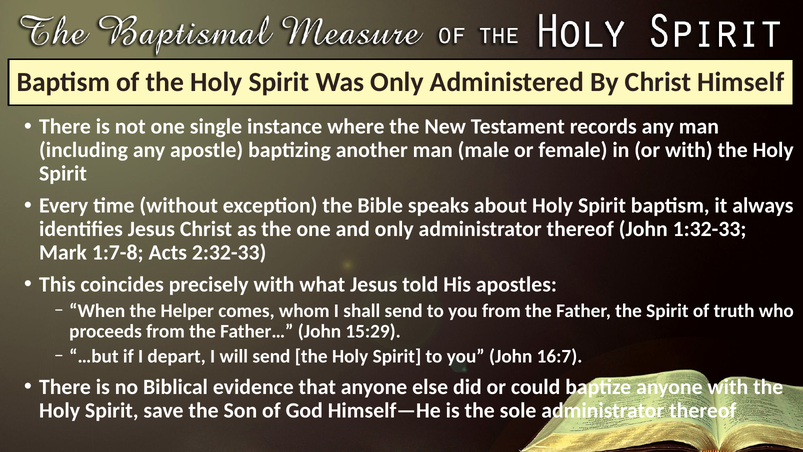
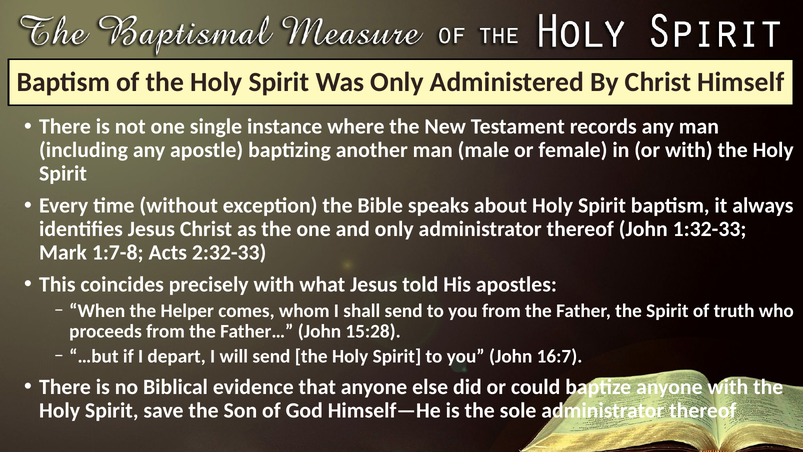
15:29: 15:29 -> 15:28 (373, 331)
